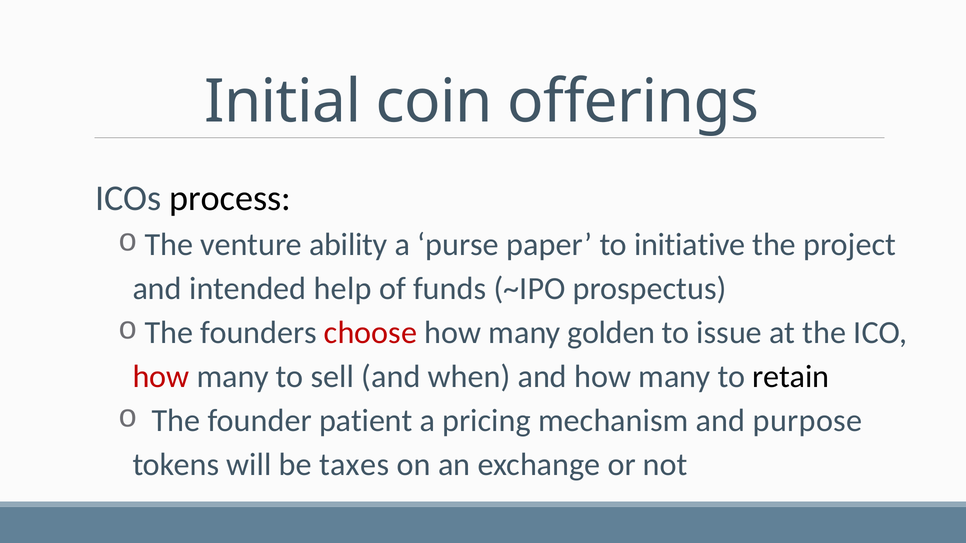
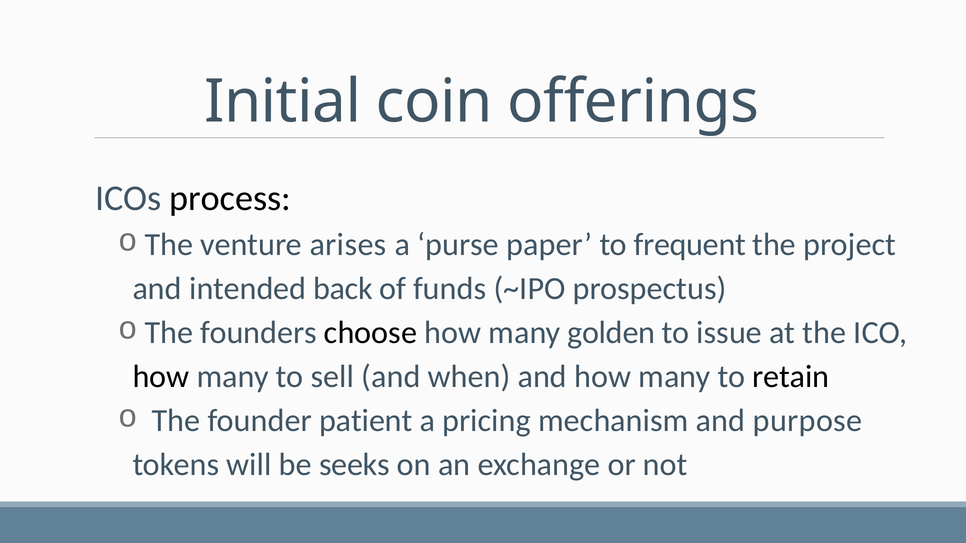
ability: ability -> arises (348, 245)
initiative: initiative -> frequent (690, 245)
help: help -> back (343, 289)
choose colour: red -> black (371, 333)
how colour: red -> black (161, 377)
taxes: taxes -> seeks (354, 465)
